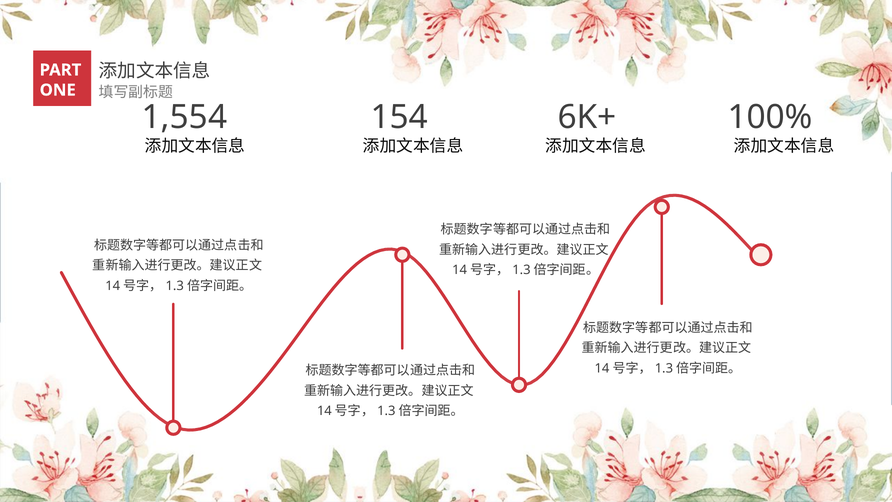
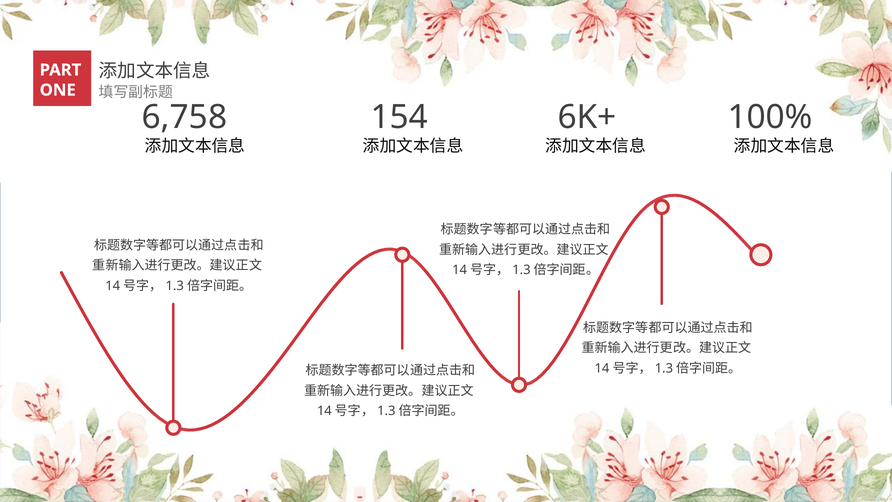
1,554: 1,554 -> 6,758 (184, 117)
